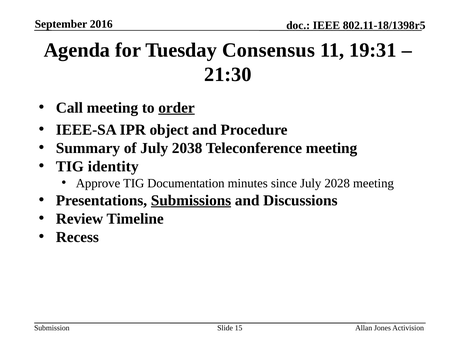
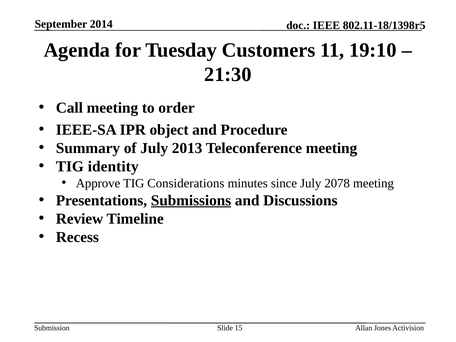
2016: 2016 -> 2014 (101, 24)
Consensus: Consensus -> Customers (269, 50)
19:31: 19:31 -> 19:10 (373, 50)
order underline: present -> none (177, 108)
2038: 2038 -> 2013 (187, 148)
Documentation: Documentation -> Considerations (186, 183)
2028: 2028 -> 2078 (337, 183)
